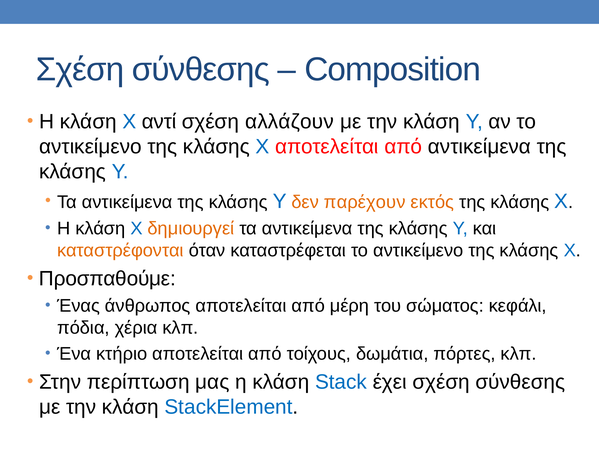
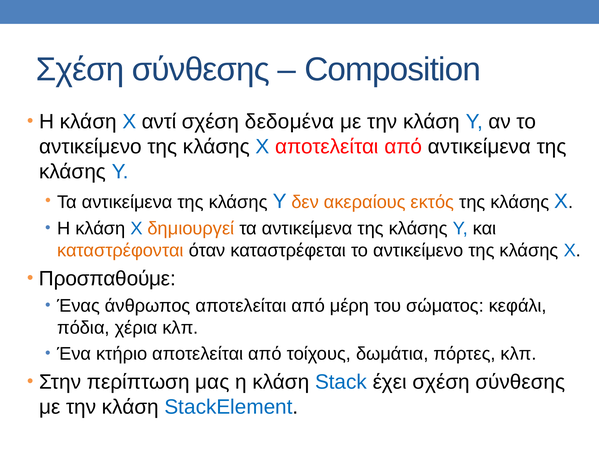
αλλάζουν: αλλάζουν -> δεδομένα (290, 122)
παρέχουν: παρέχουν -> ακεραίους (365, 202)
